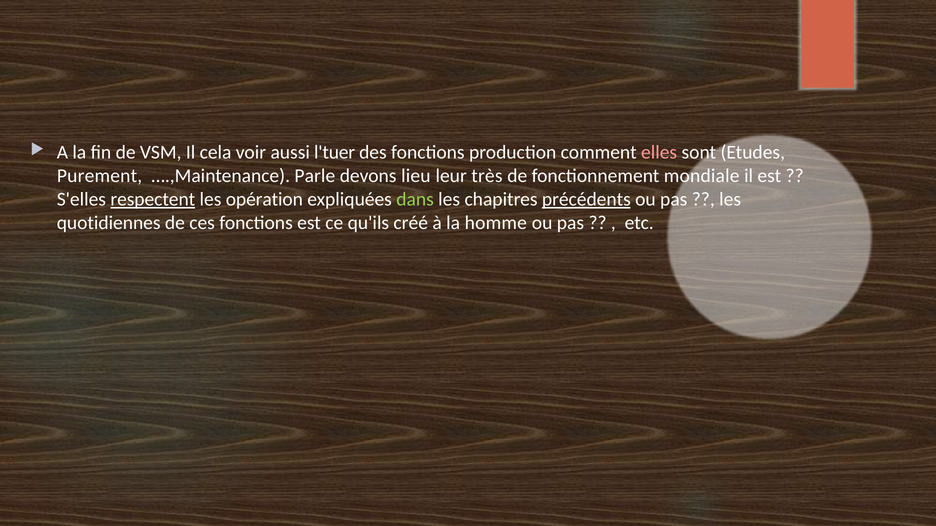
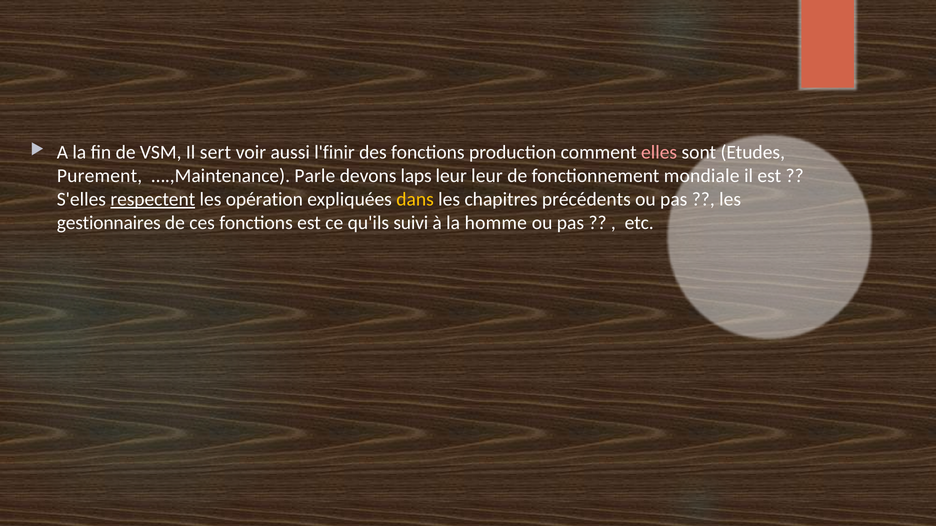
cela: cela -> sert (215, 153)
l'tuer: l'tuer -> l'finir (335, 153)
lieu: lieu -> laps (416, 176)
leur très: très -> leur (487, 176)
dans colour: light green -> yellow (415, 200)
précédents underline: present -> none (586, 200)
quotidiennes: quotidiennes -> gestionnaires (109, 223)
créé: créé -> suivi (411, 223)
